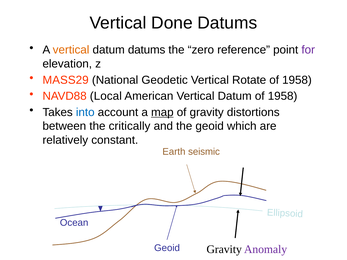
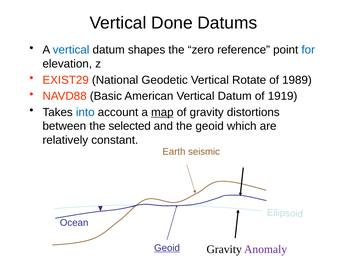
vertical colour: orange -> blue (71, 50)
datum datums: datums -> shapes (147, 50)
for colour: purple -> blue (308, 50)
MASS29: MASS29 -> EXIST29 (66, 80)
1958: 1958 -> 1989 (297, 80)
Local: Local -> Basic (106, 96)
Datum of 1958: 1958 -> 1919 (283, 96)
critically: critically -> selected (130, 126)
Geoid underline: none -> present (167, 248)
